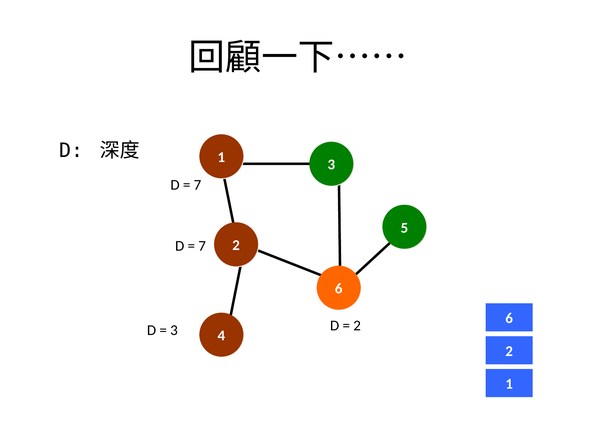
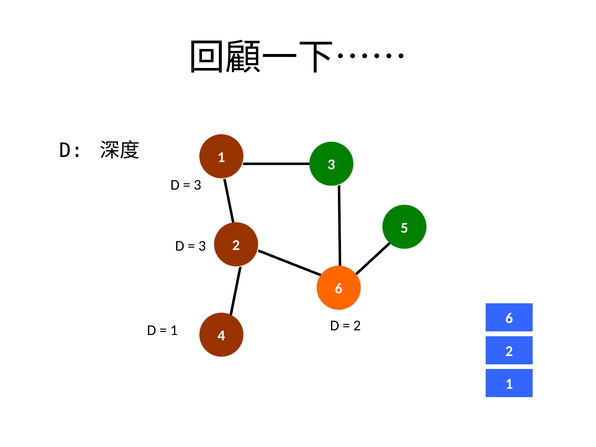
7: 7 -> 3 (197, 185)
7: 7 -> 3 (202, 246)
3: 3 -> 1 (174, 330)
